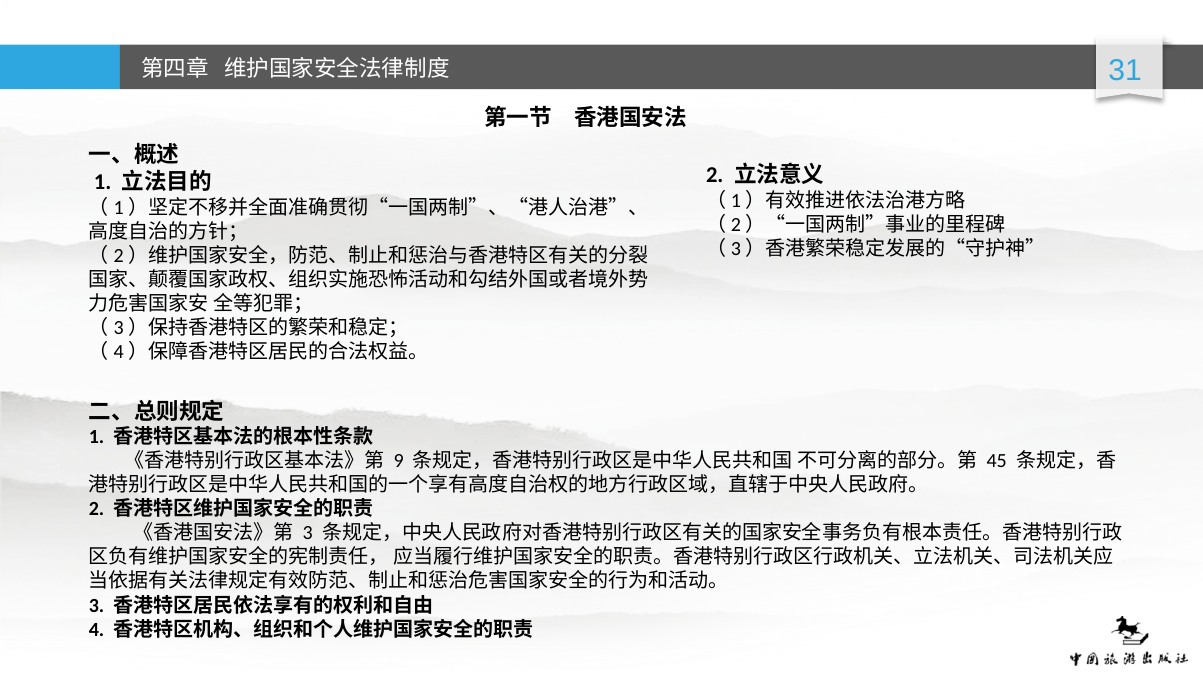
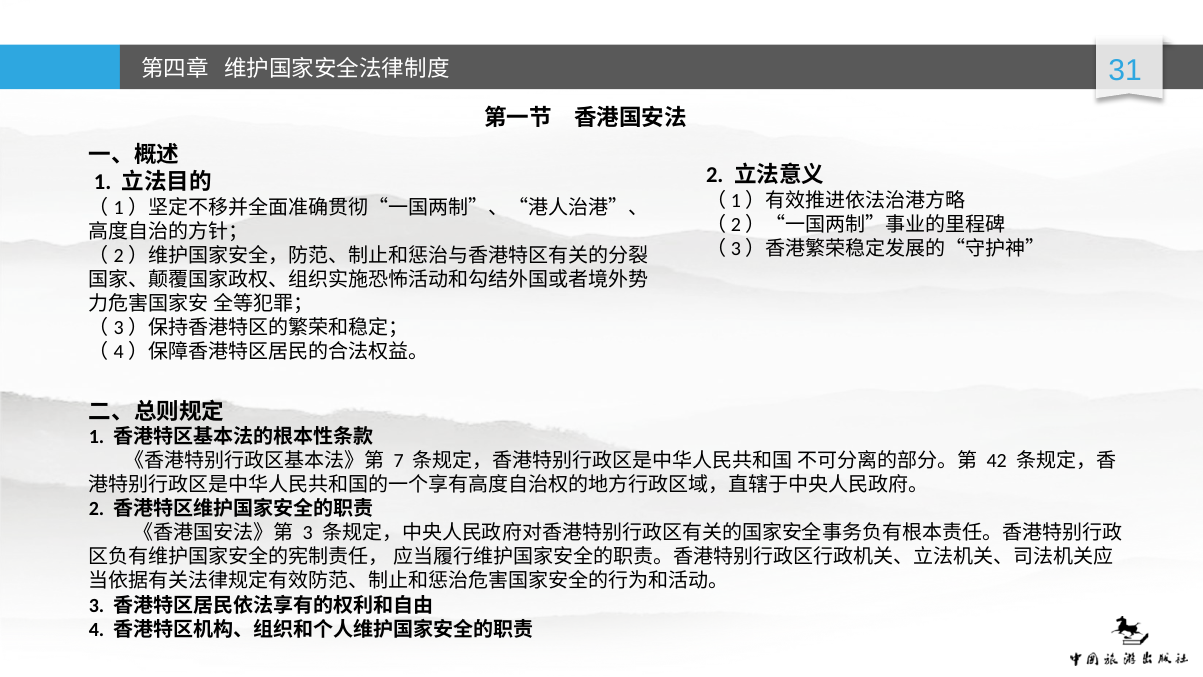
9: 9 -> 7 (399, 461)
45: 45 -> 42 (997, 461)
